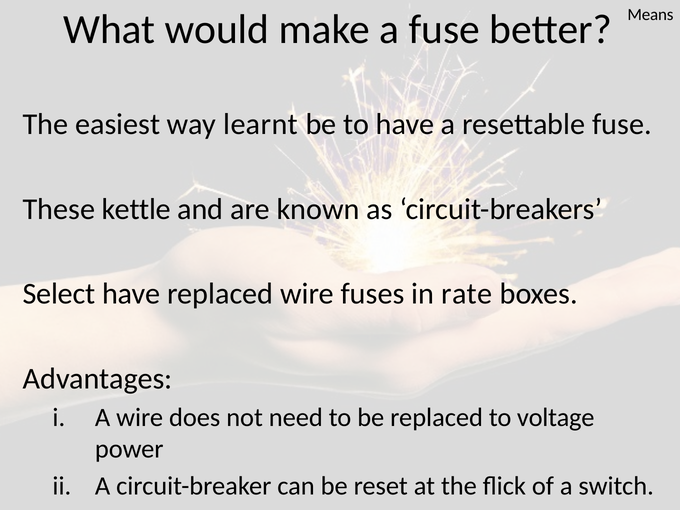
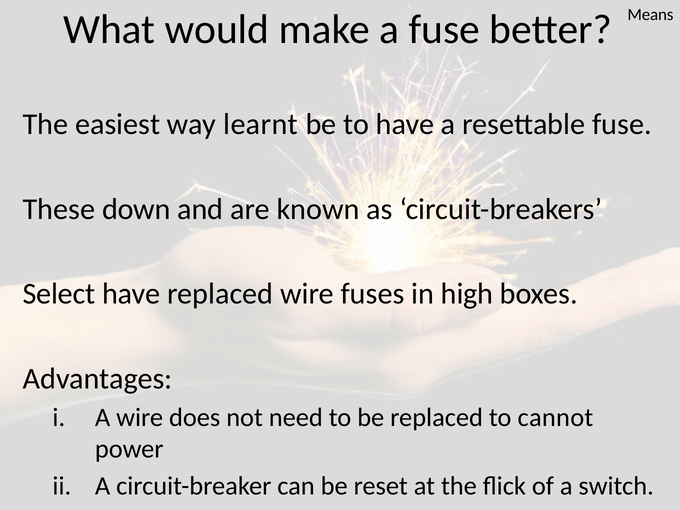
kettle: kettle -> down (136, 209)
rate: rate -> high (467, 294)
voltage: voltage -> cannot (555, 418)
